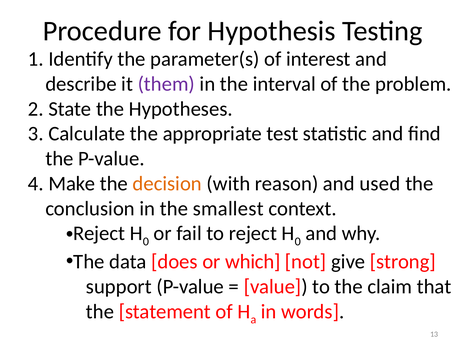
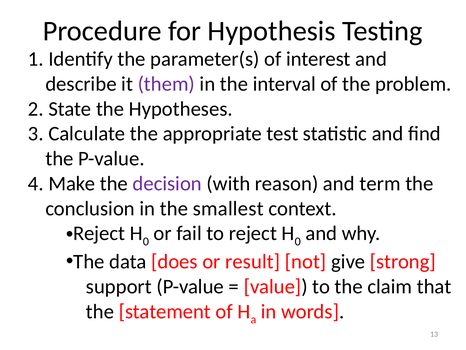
decision colour: orange -> purple (167, 183)
used: used -> term (380, 183)
which: which -> result (253, 261)
